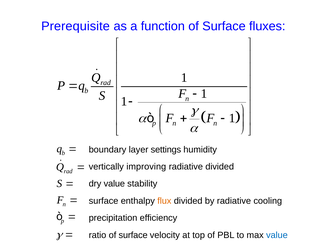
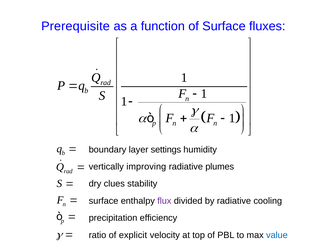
radiative divided: divided -> plumes (220, 167)
dry value: value -> clues (114, 184)
flux colour: orange -> purple (164, 201)
ratio of surface: surface -> explicit (133, 235)
